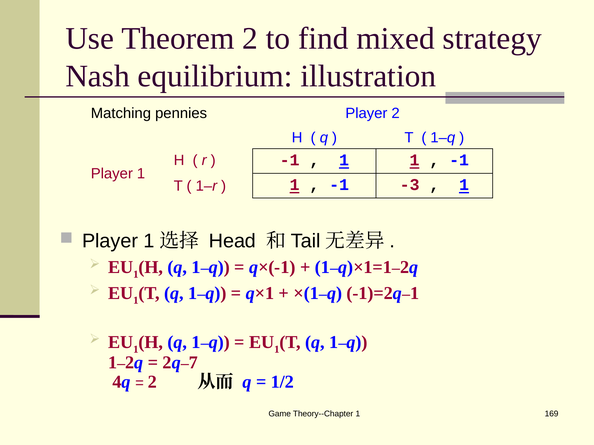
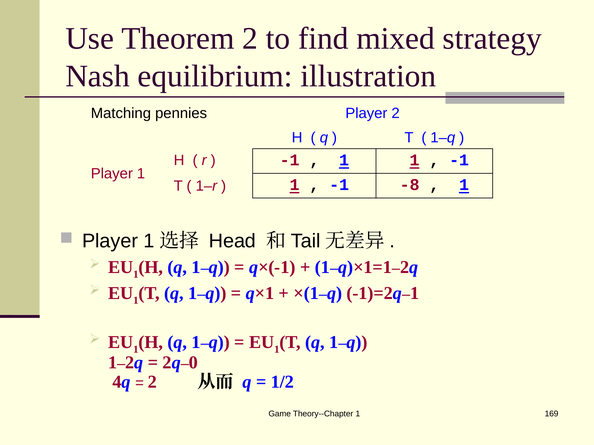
-3: -3 -> -8 (410, 185)
7: 7 -> 0 (193, 363)
